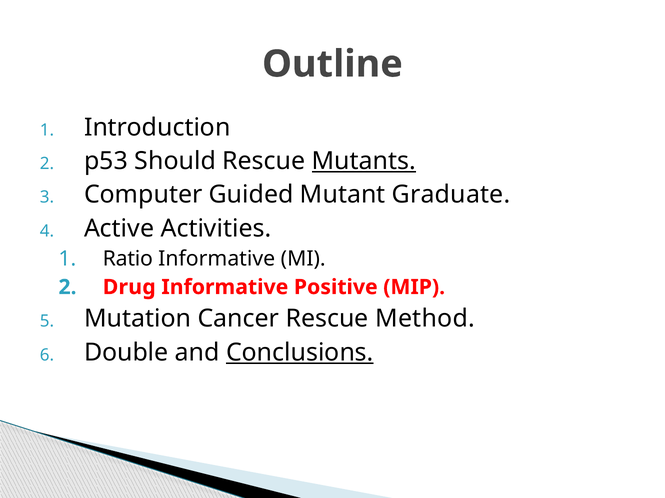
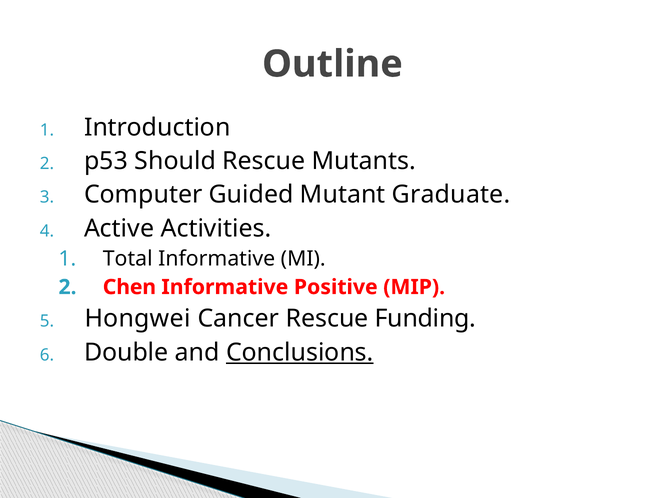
Mutants underline: present -> none (364, 161)
Ratio: Ratio -> Total (128, 259)
Drug: Drug -> Chen (129, 288)
Mutation: Mutation -> Hongwei (138, 319)
Method: Method -> Funding (425, 319)
